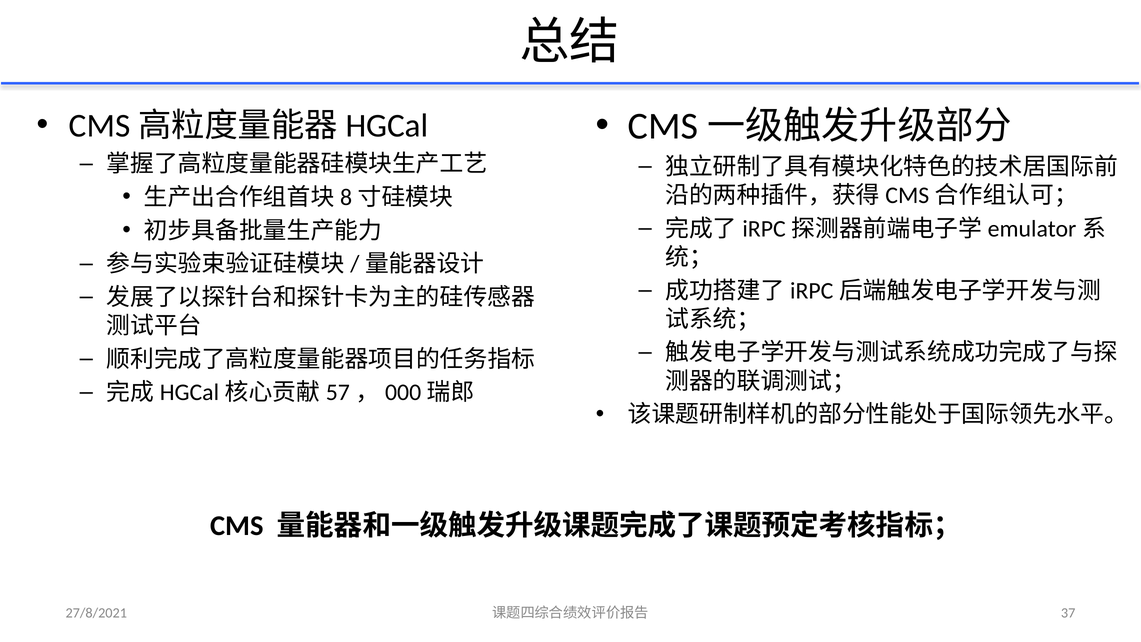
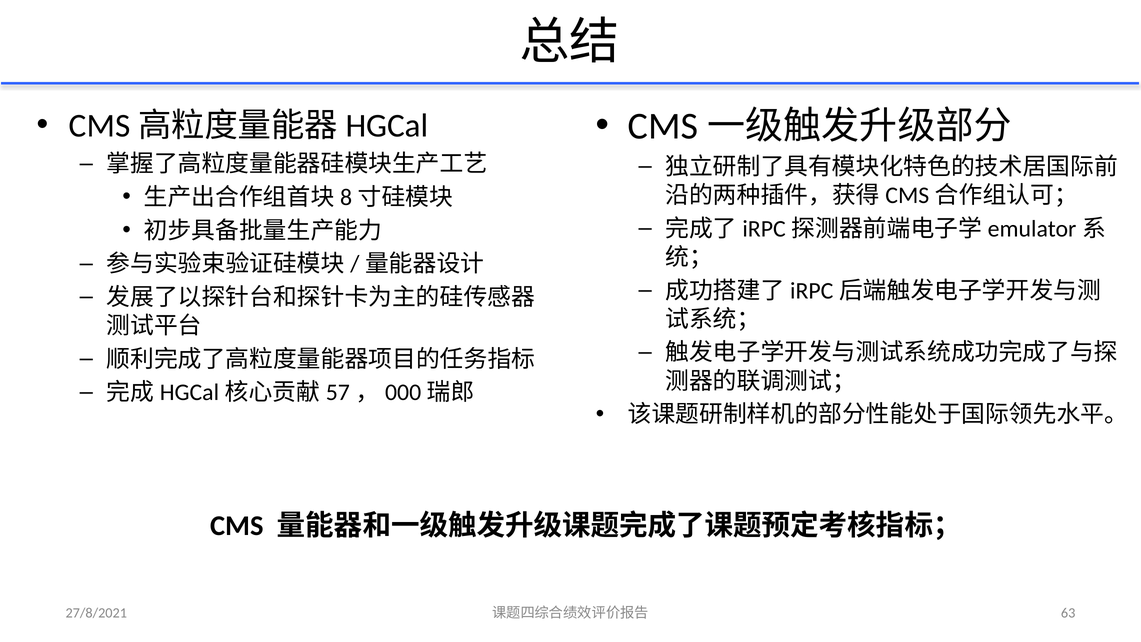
37: 37 -> 63 (1068, 613)
